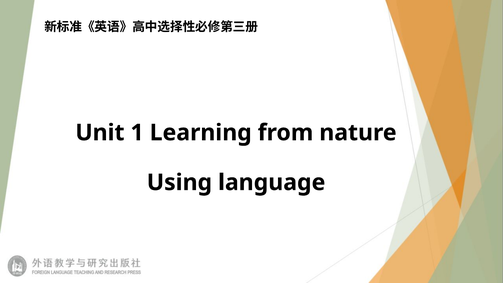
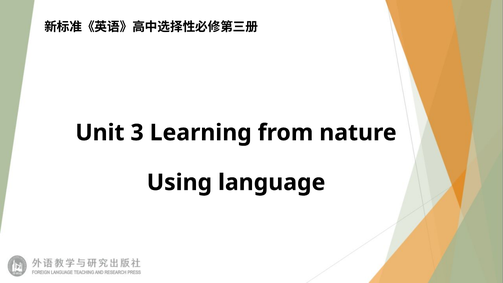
1: 1 -> 3 (137, 133)
